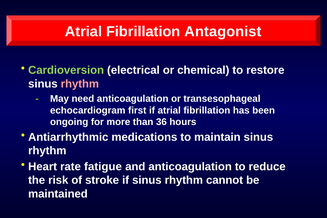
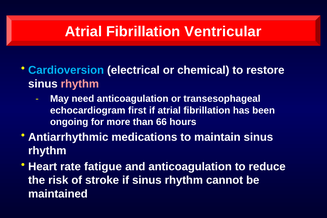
Antagonist: Antagonist -> Ventricular (223, 32)
Cardioversion colour: light green -> light blue (66, 70)
36: 36 -> 66 (161, 122)
